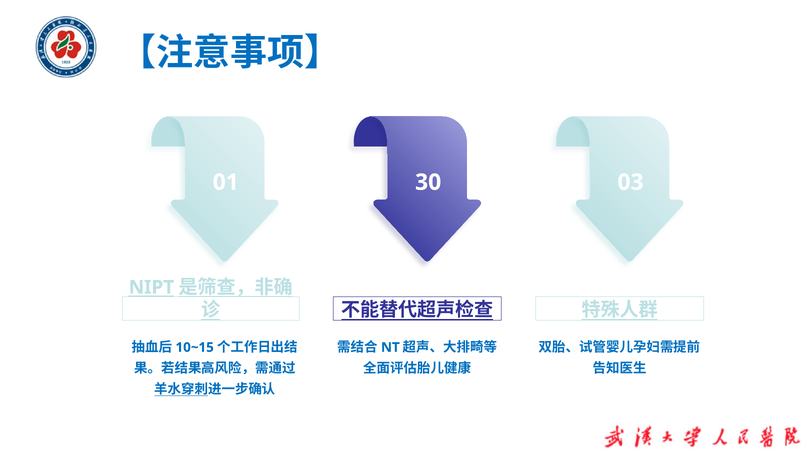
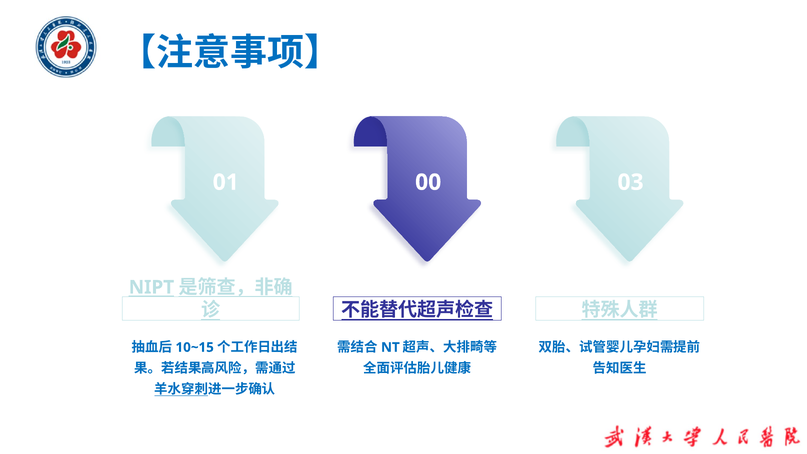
30: 30 -> 00 (428, 182)
